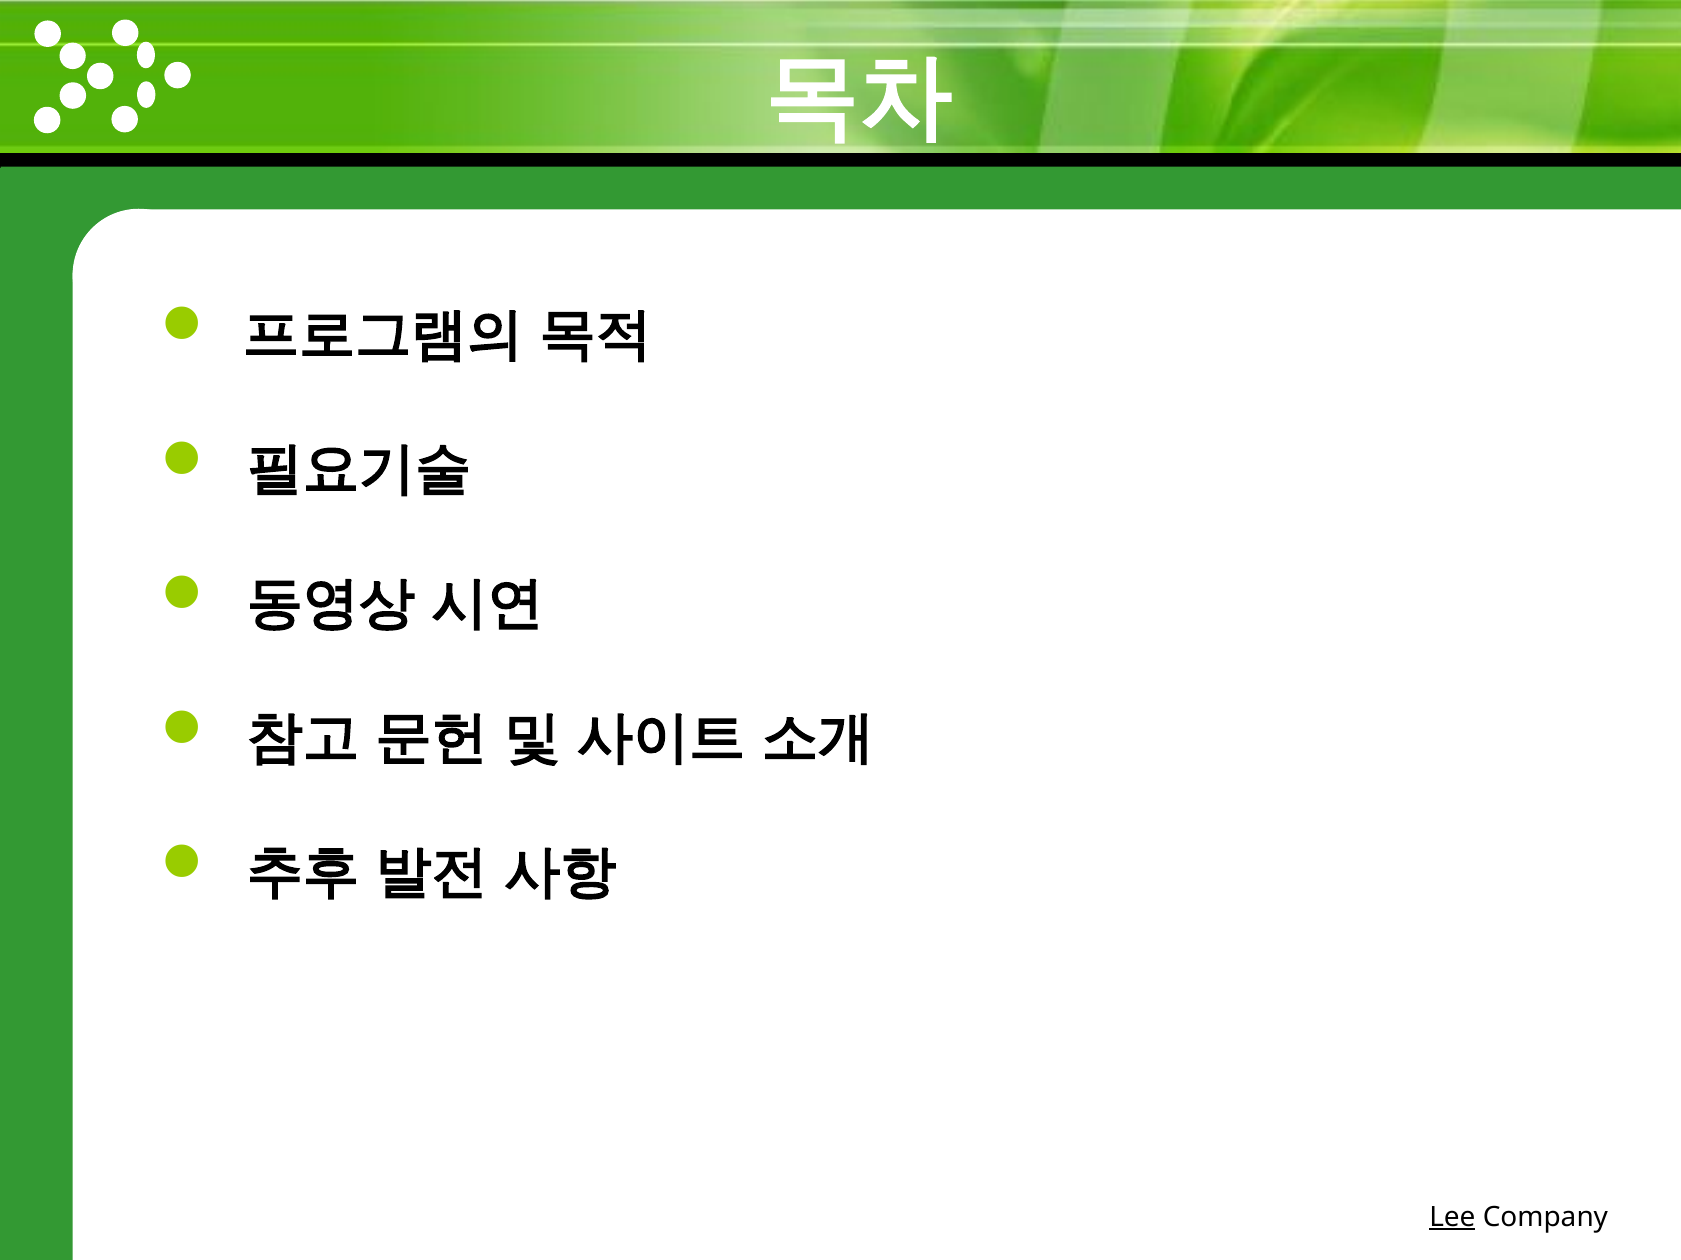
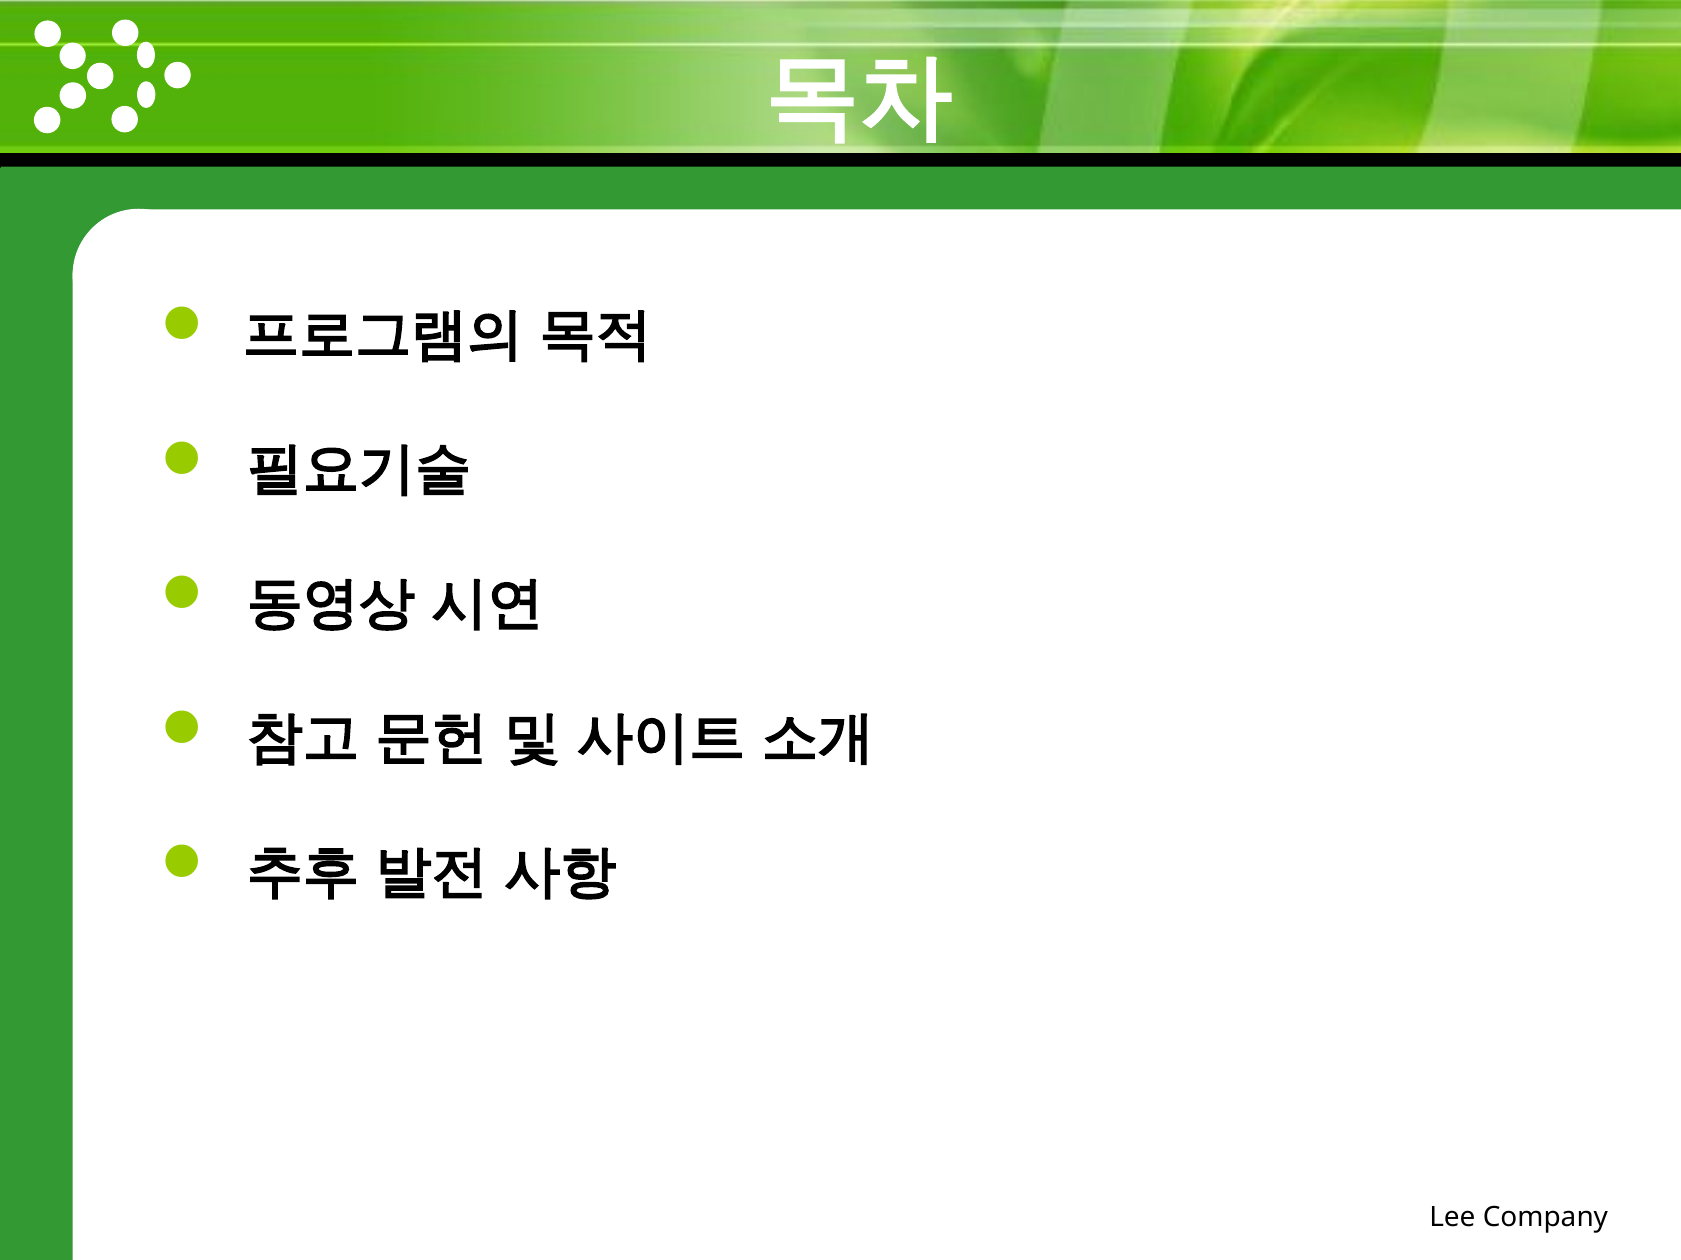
Lee underline: present -> none (1452, 1218)
